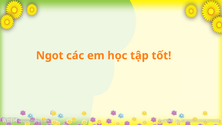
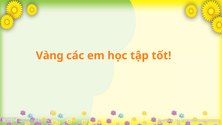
Ngọt: Ngọt -> Vàng (50, 56)
